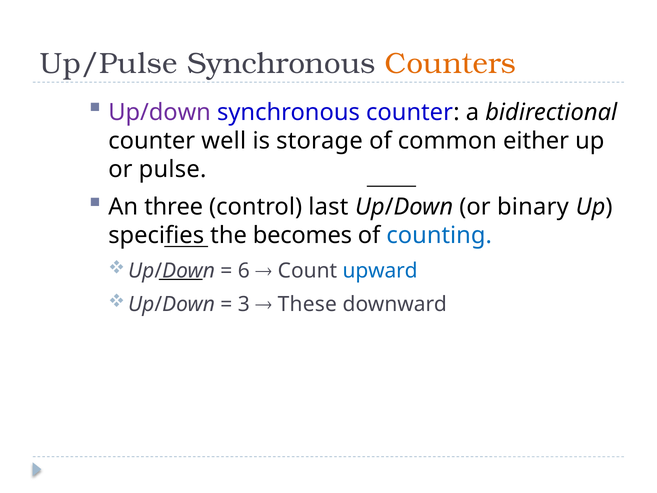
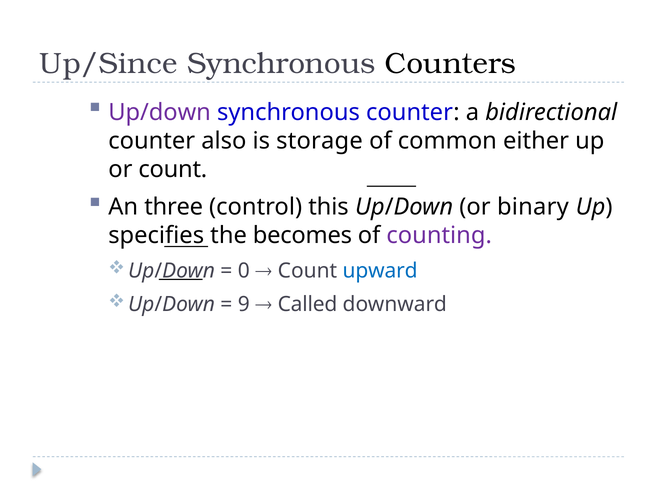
Up/Pulse: Up/Pulse -> Up/Since (109, 63)
Counters colour: orange -> black (451, 63)
well: well -> also (224, 141)
or pulse: pulse -> count (173, 169)
last: last -> this (328, 207)
counting colour: blue -> purple (439, 235)
6: 6 -> 0 (244, 271)
3: 3 -> 9 (244, 304)
These: These -> Called (308, 304)
